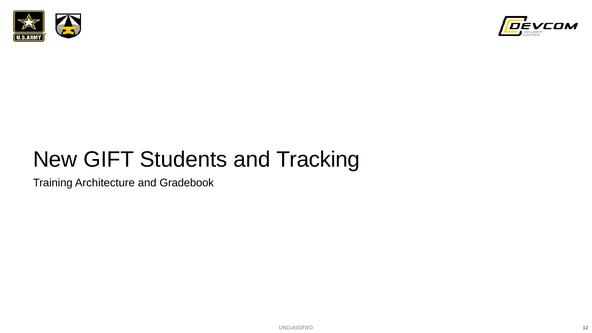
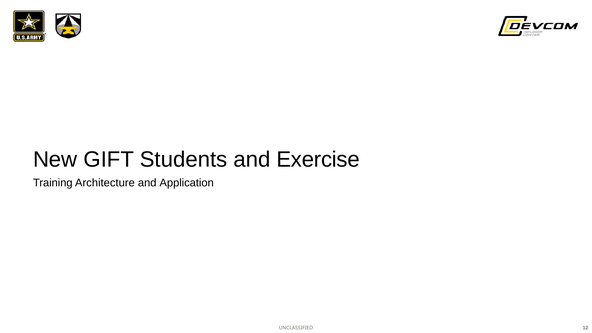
Tracking: Tracking -> Exercise (318, 159)
Gradebook: Gradebook -> Application (187, 183)
